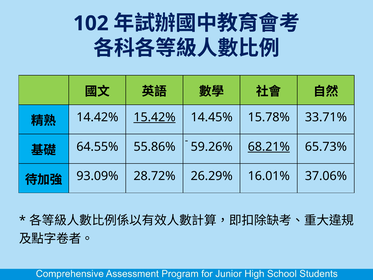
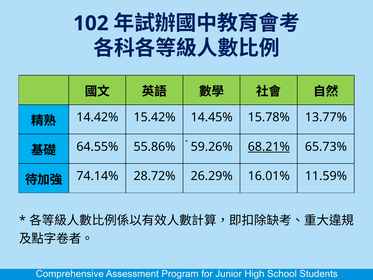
15.42% underline: present -> none (155, 117)
33.71%: 33.71% -> 13.77% (326, 117)
93.09%: 93.09% -> 74.14% (97, 176)
37.06%: 37.06% -> 11.59% (326, 176)
